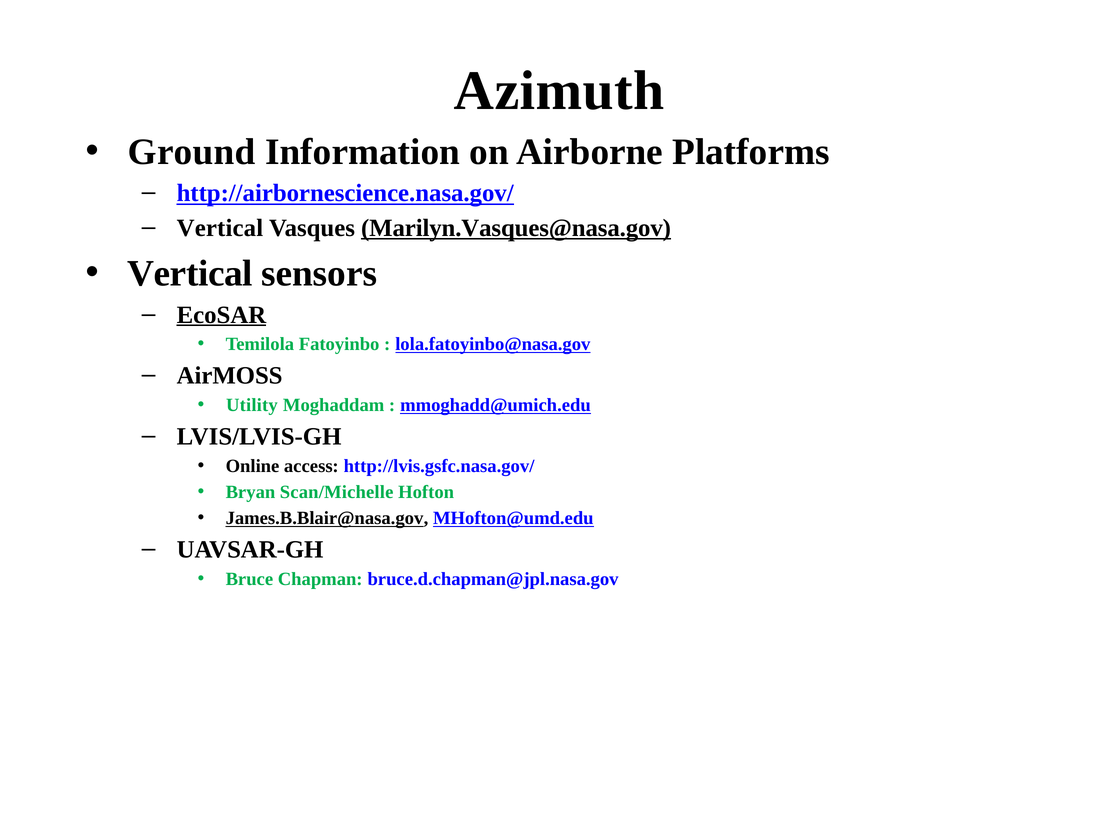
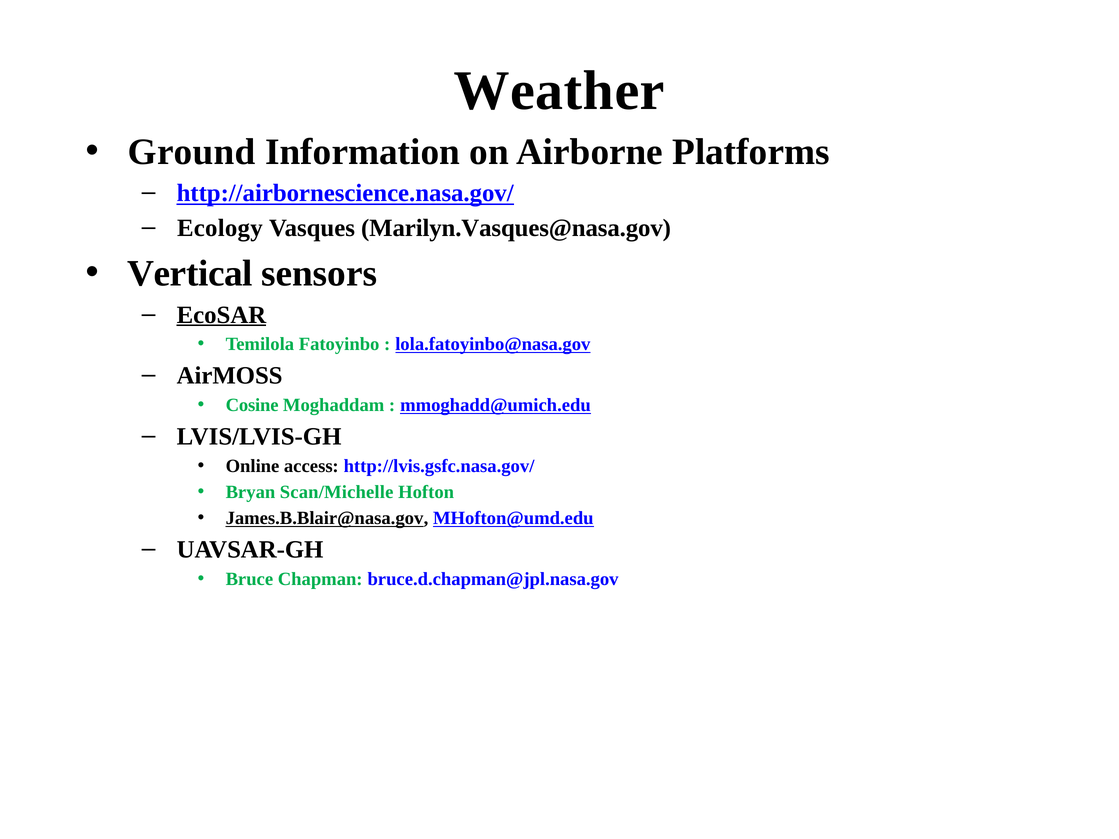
Azimuth: Azimuth -> Weather (559, 91)
Vertical: Vertical -> Ecology (220, 228)
Marilyn.Vasques@nasa.gov underline: present -> none (516, 228)
Utility: Utility -> Cosine (252, 405)
